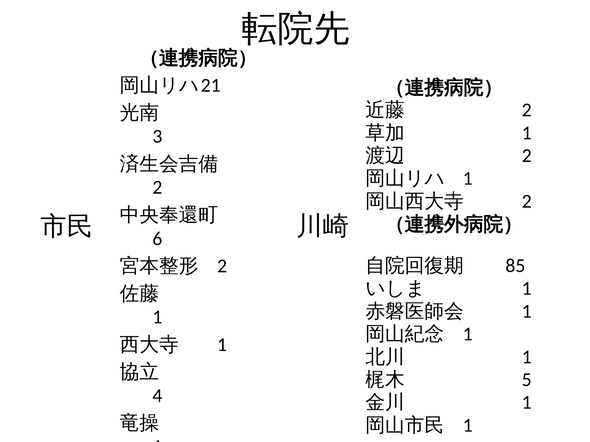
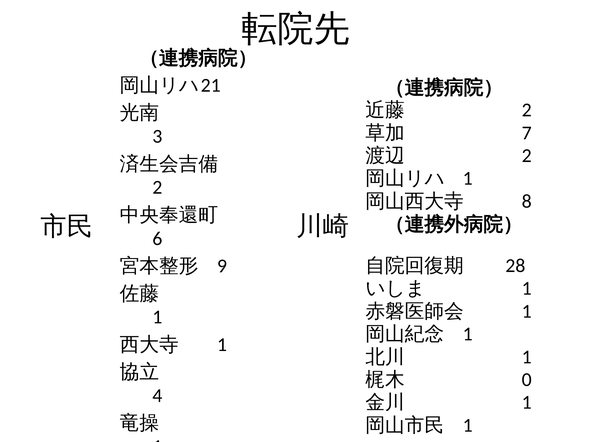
1: 1 -> 7 (527, 133)
2: 2 -> 8 (527, 202)
85: 85 -> 28 (516, 266)
2: 2 -> 9 (222, 266)
5: 5 -> 0 (527, 380)
